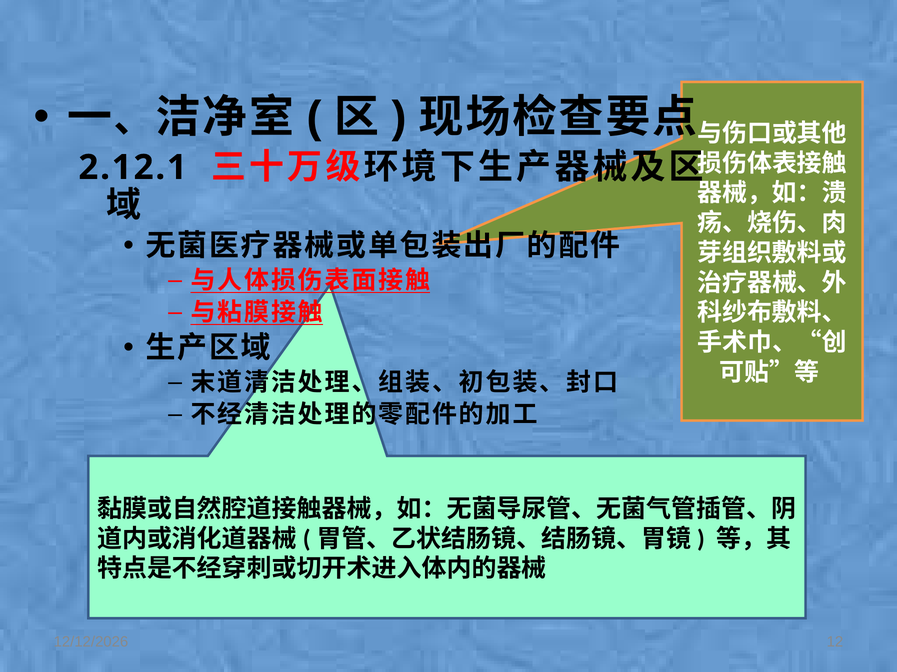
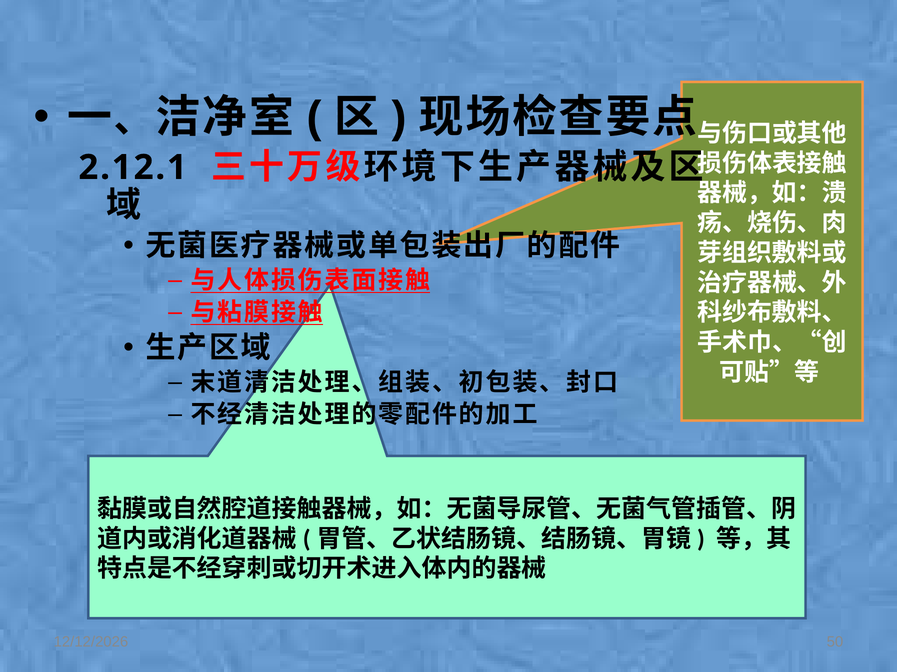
12: 12 -> 50 (835, 642)
